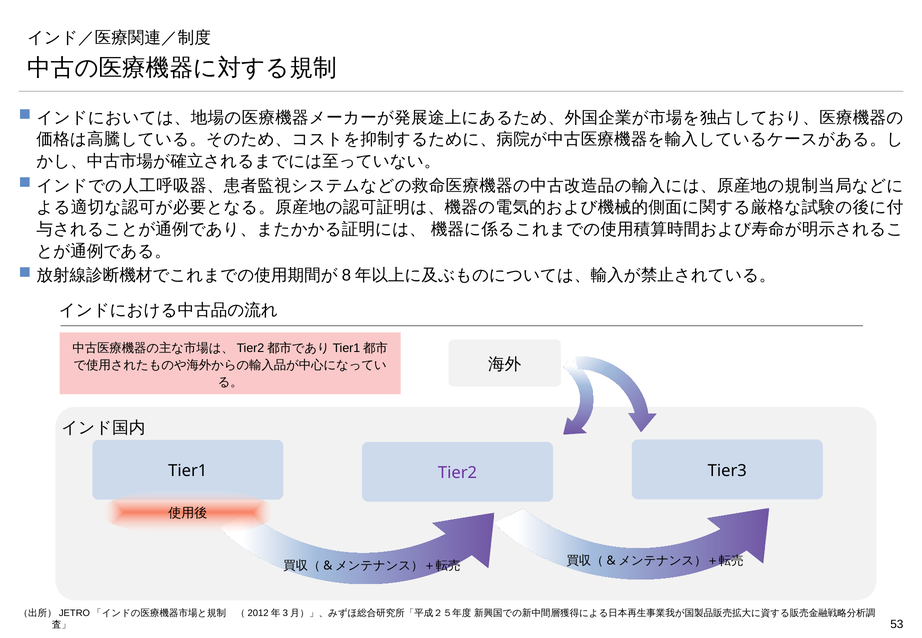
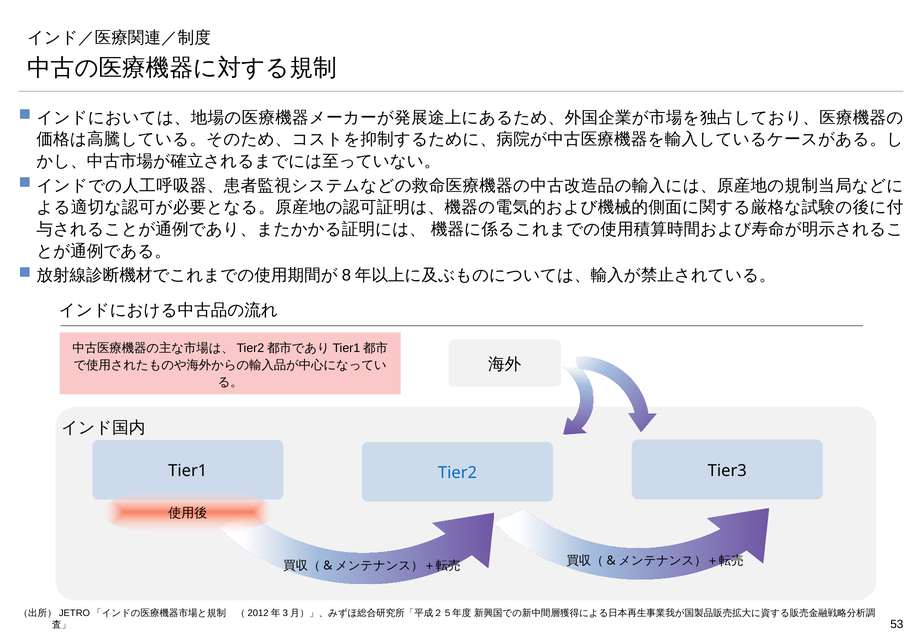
Tier2 colour: purple -> blue (458, 473)
